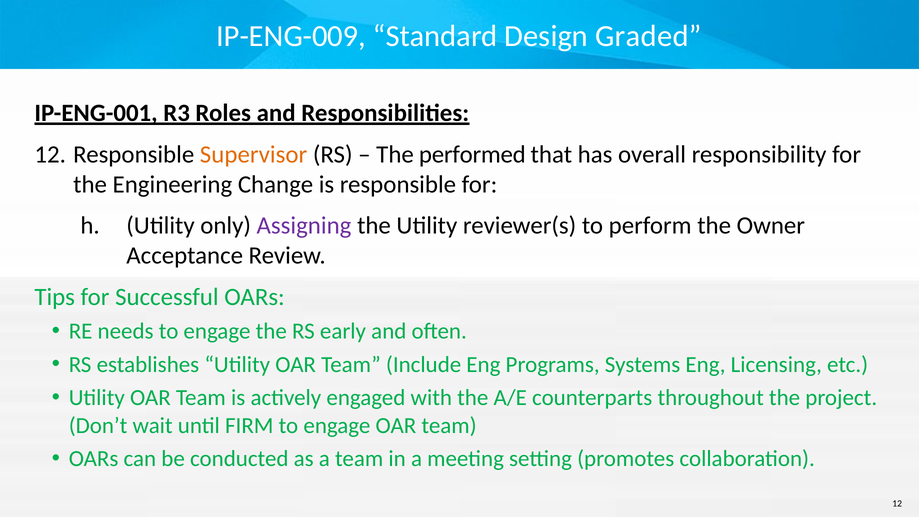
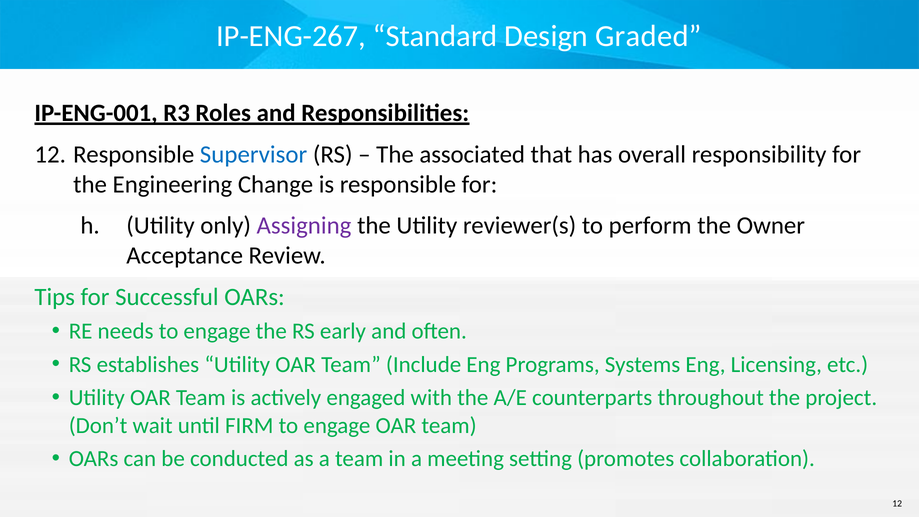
IP-ENG-009: IP-ENG-009 -> IP-ENG-267 (291, 36)
Supervisor colour: orange -> blue (254, 154)
performed: performed -> associated (472, 154)
